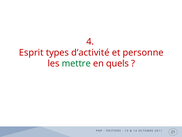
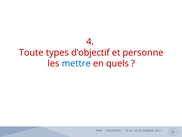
Esprit: Esprit -> Toute (31, 52)
d’activité: d’activité -> d’objectif (90, 52)
mettre colour: green -> blue (76, 63)
